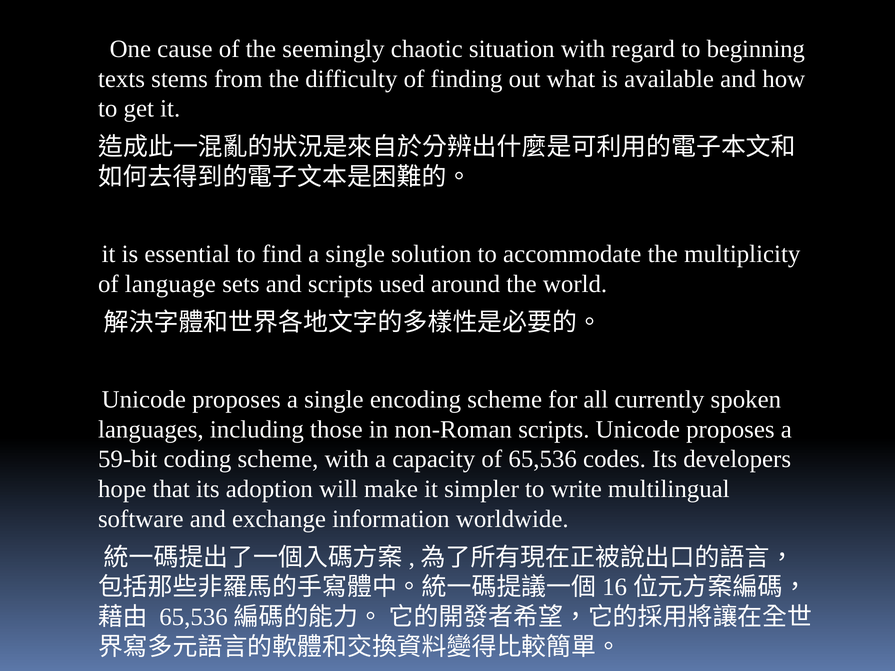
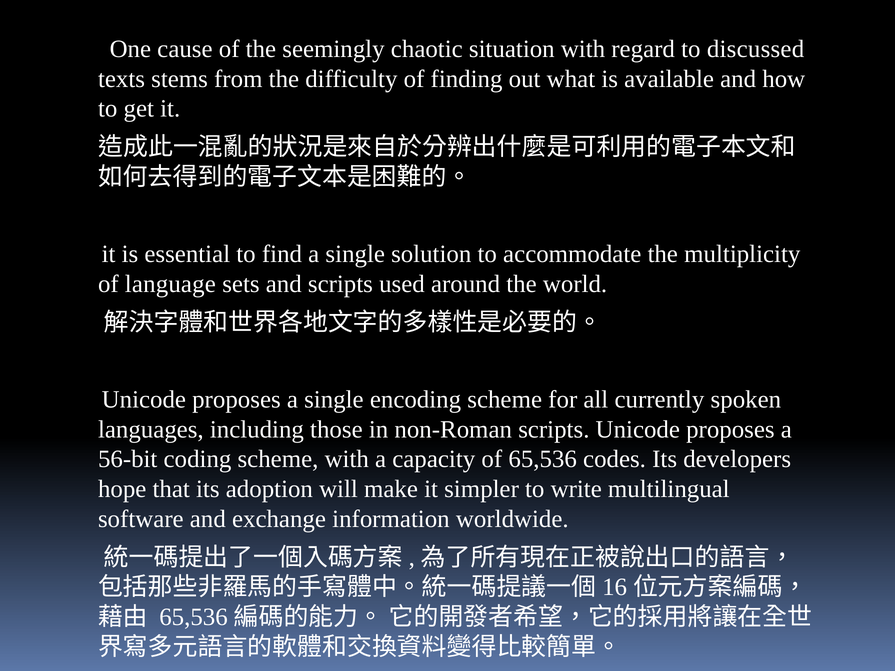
beginning: beginning -> discussed (756, 49)
59-bit: 59-bit -> 56-bit (128, 459)
